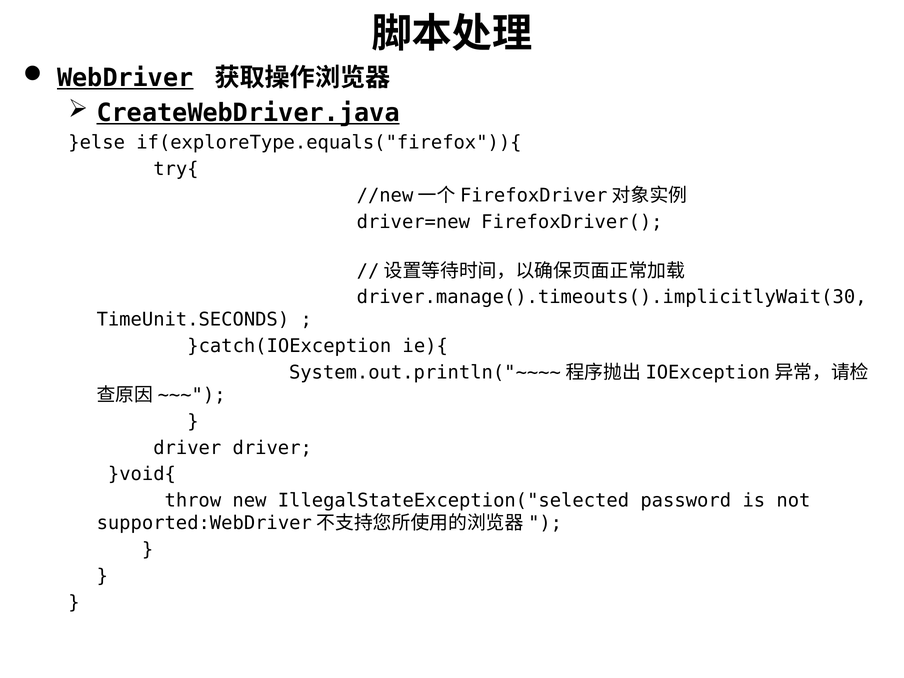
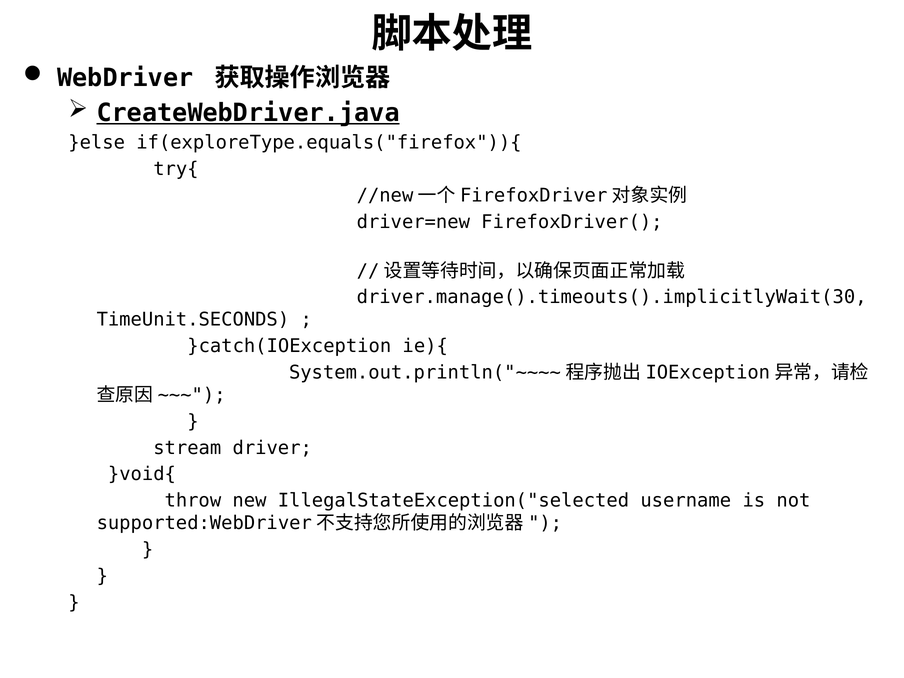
WebDriver underline: present -> none (125, 78)
driver: driver -> stream (187, 448)
password: password -> username (686, 501)
